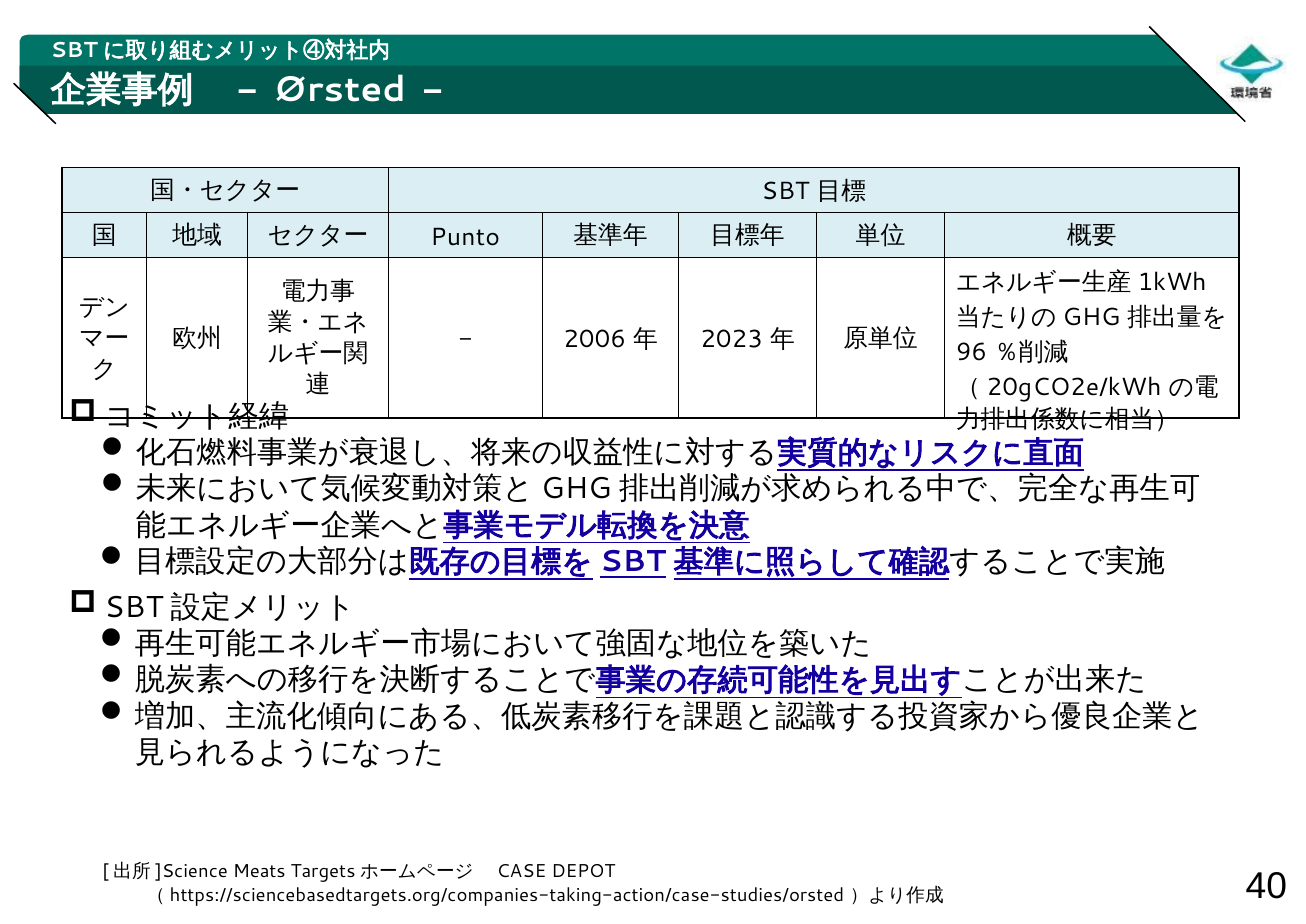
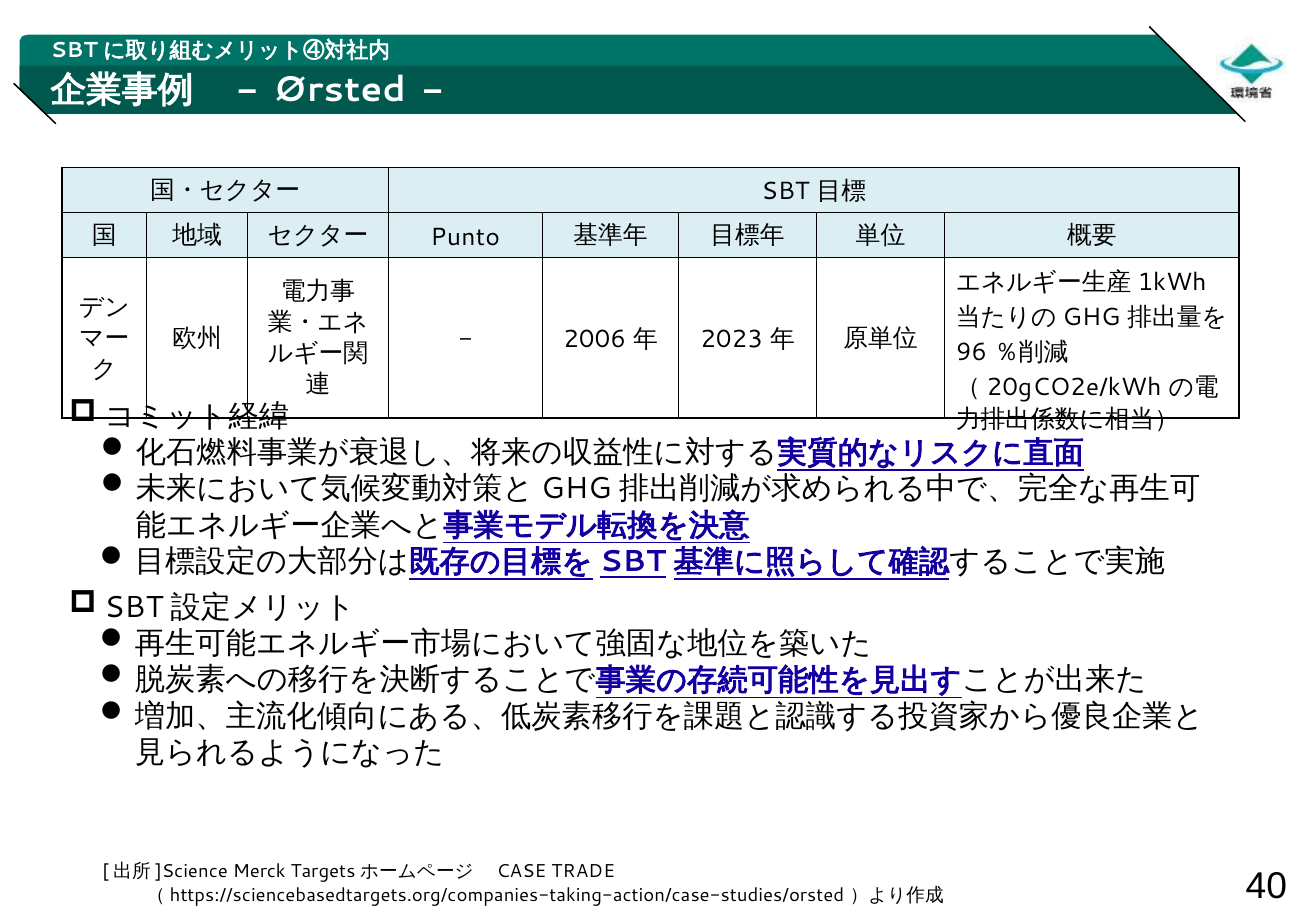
Meats: Meats -> Merck (259, 871)
DEPOT: DEPOT -> TRADE (583, 871)
